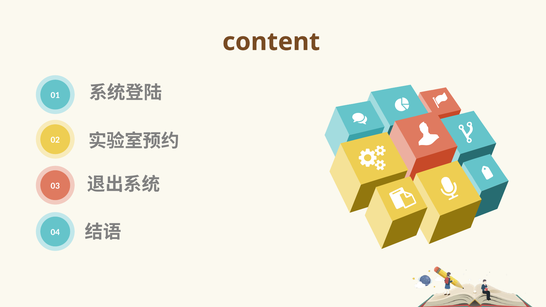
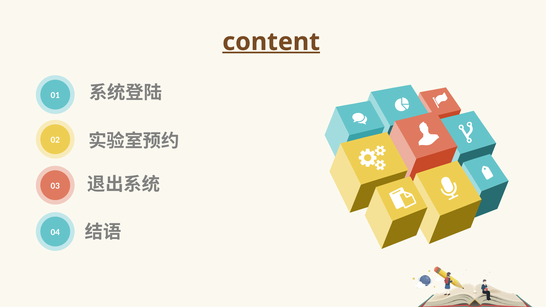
content underline: none -> present (271, 42)
